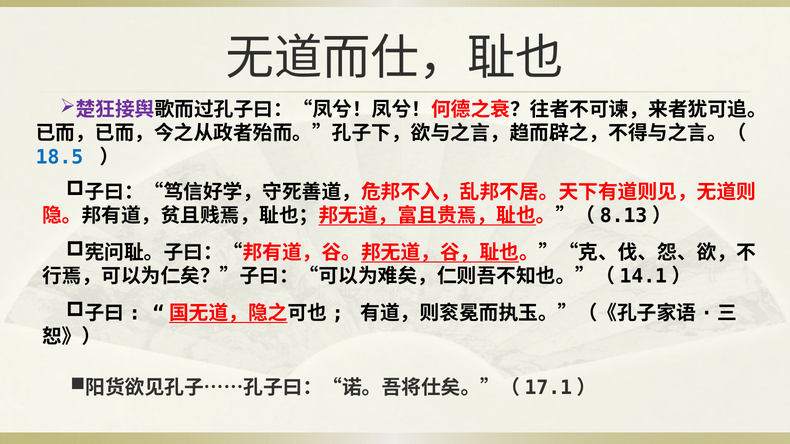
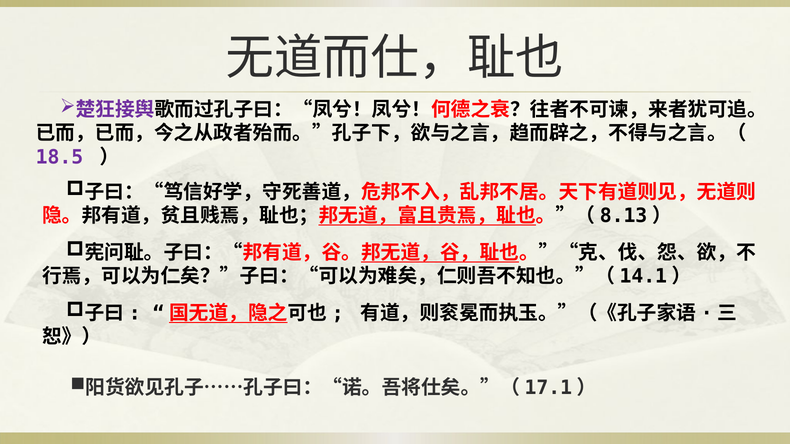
18.5 colour: blue -> purple (59, 157)
